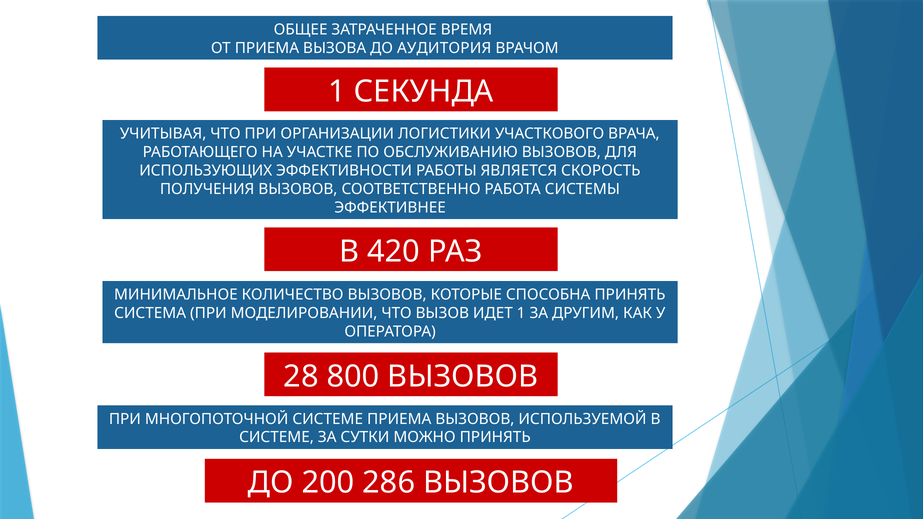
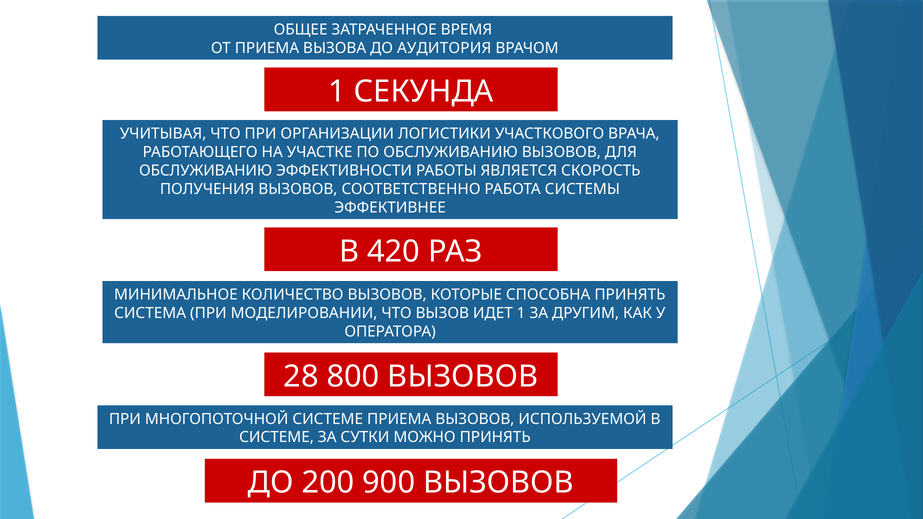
ИСПОЛЬЗУЮЩИХ: ИСПОЛЬЗУЮЩИХ -> ОБСЛУЖИВАНИЮ (206, 171)
286: 286 -> 900 (389, 483)
